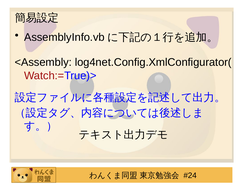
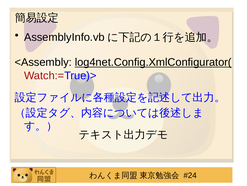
log4net.Config.XmlConfigurator( underline: none -> present (153, 62)
